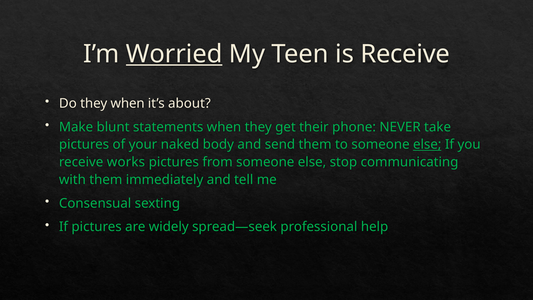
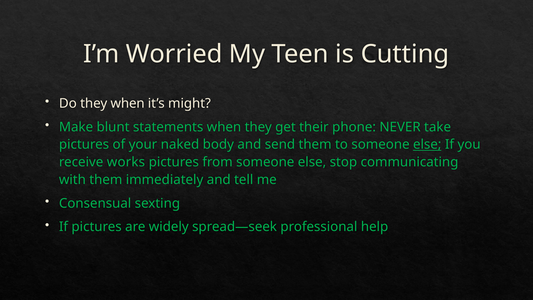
Worried underline: present -> none (174, 54)
is Receive: Receive -> Cutting (405, 54)
about: about -> might (189, 103)
